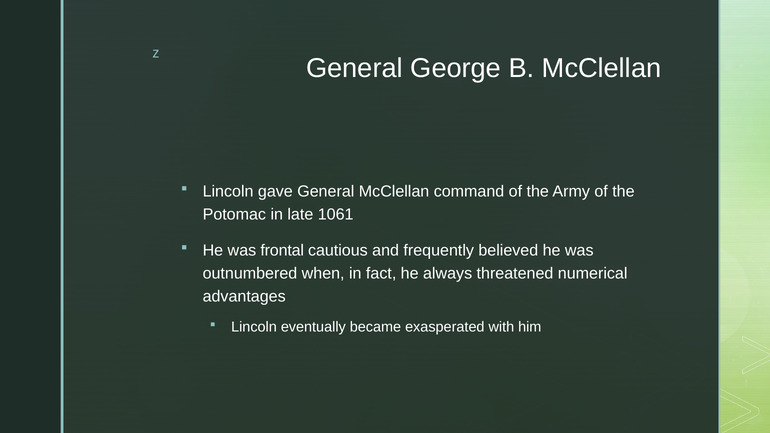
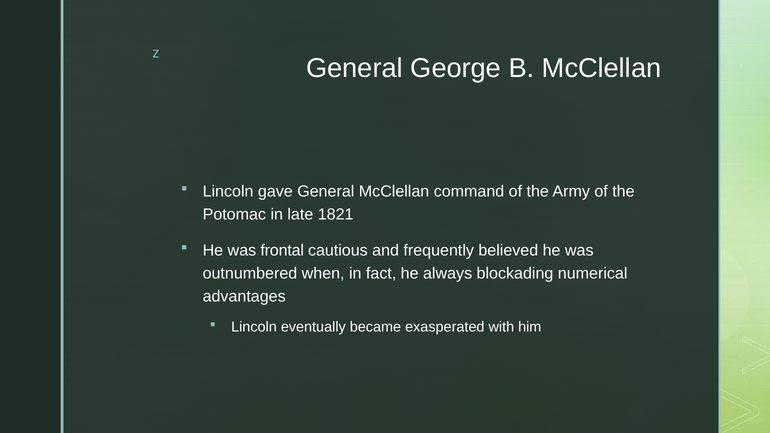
1061: 1061 -> 1821 (336, 215)
threatened: threatened -> blockading (515, 274)
